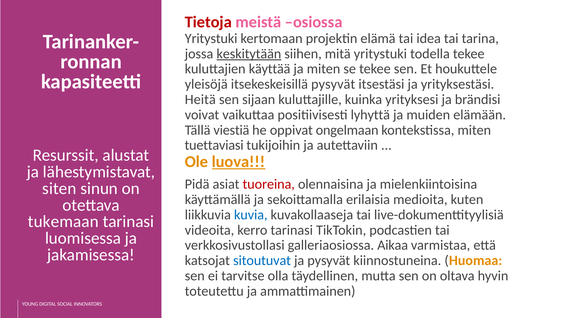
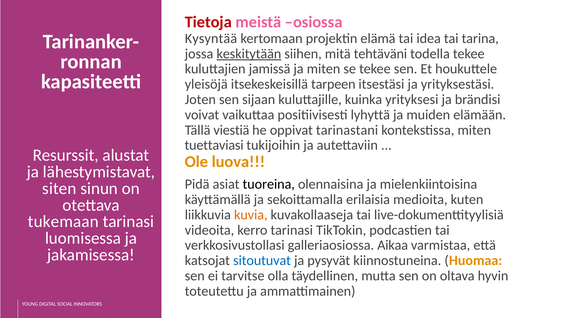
Yritystuki: Yritystuki -> Kysyntää (211, 38)
mitä yritystuki: yritystuki -> tehtäväni (380, 54)
käyttää: käyttää -> jamissä (270, 69)
itsekeskeisillä pysyvät: pysyvät -> tarpeen (333, 84)
Heitä: Heitä -> Joten (200, 99)
ongelmaan: ongelmaan -> tarinastani (347, 130)
luova underline: present -> none (239, 161)
tuoreina colour: red -> black (269, 184)
kuvia colour: blue -> orange (251, 214)
